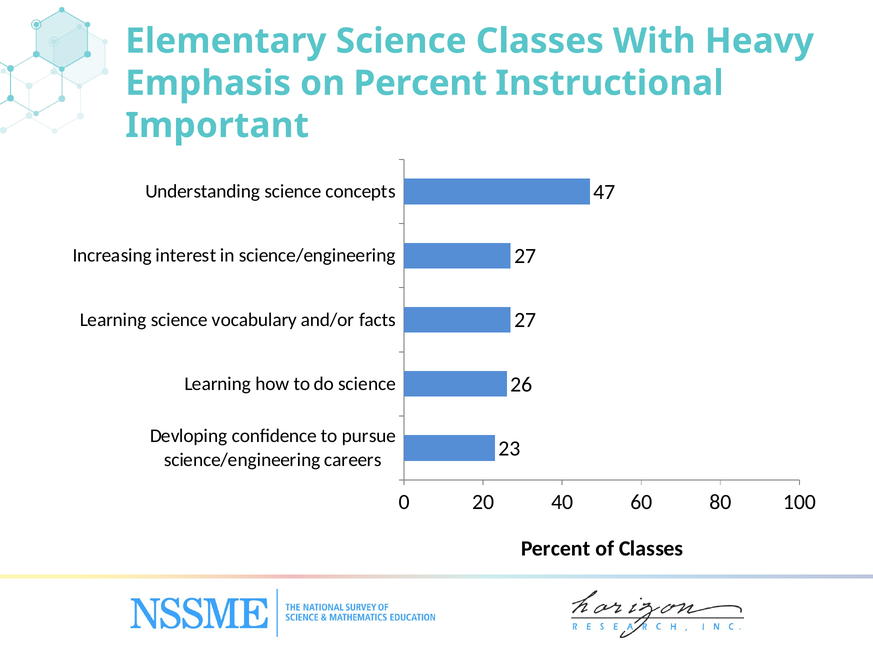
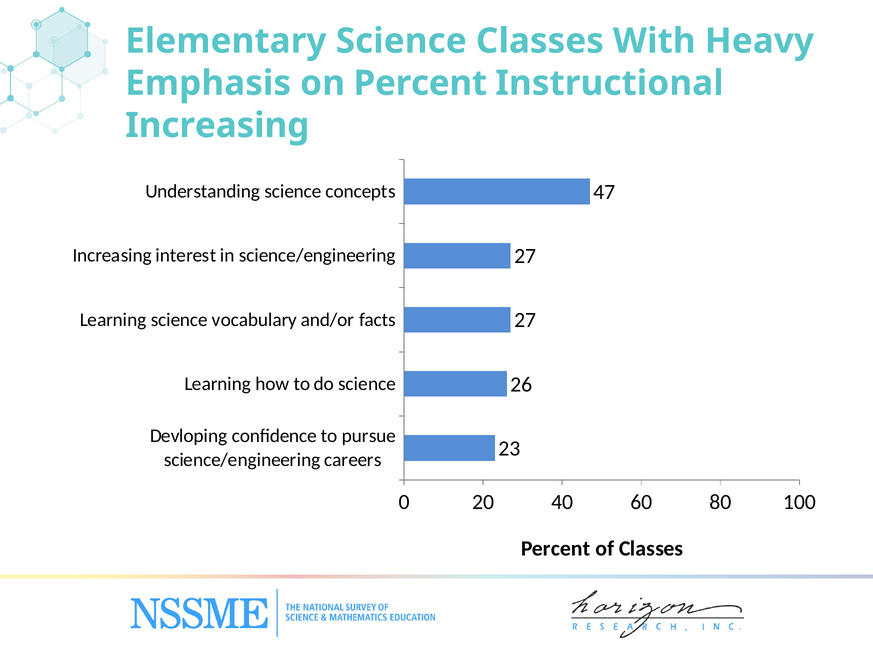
Important: Important -> Increasing (217, 125)
